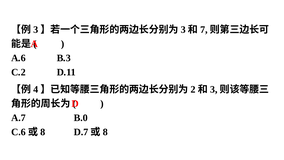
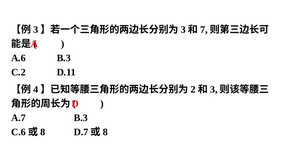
A.7 B.0: B.0 -> B.3 (81, 118)
